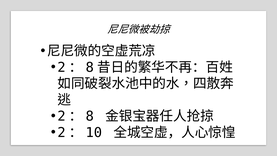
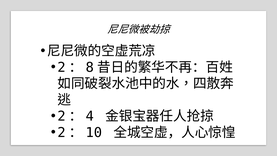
8: 8 -> 4 (90, 116)
